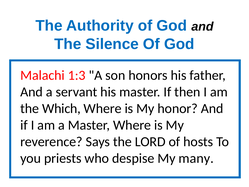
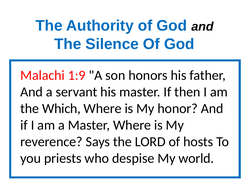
1:3: 1:3 -> 1:9 (77, 75)
many: many -> world (196, 158)
